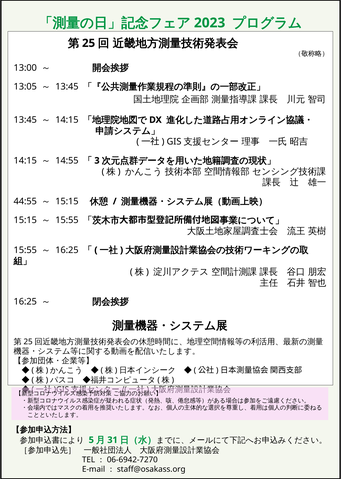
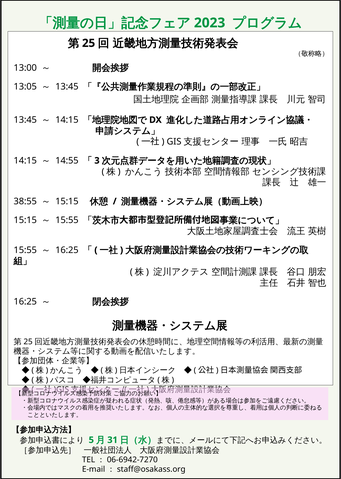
44:55: 44:55 -> 38:55 (25, 202)
